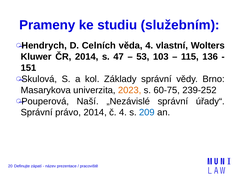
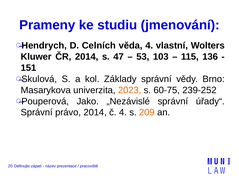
služebním: služebním -> jmenování (180, 25)
Naší: Naší -> Jako (88, 101)
209 colour: blue -> orange (147, 113)
